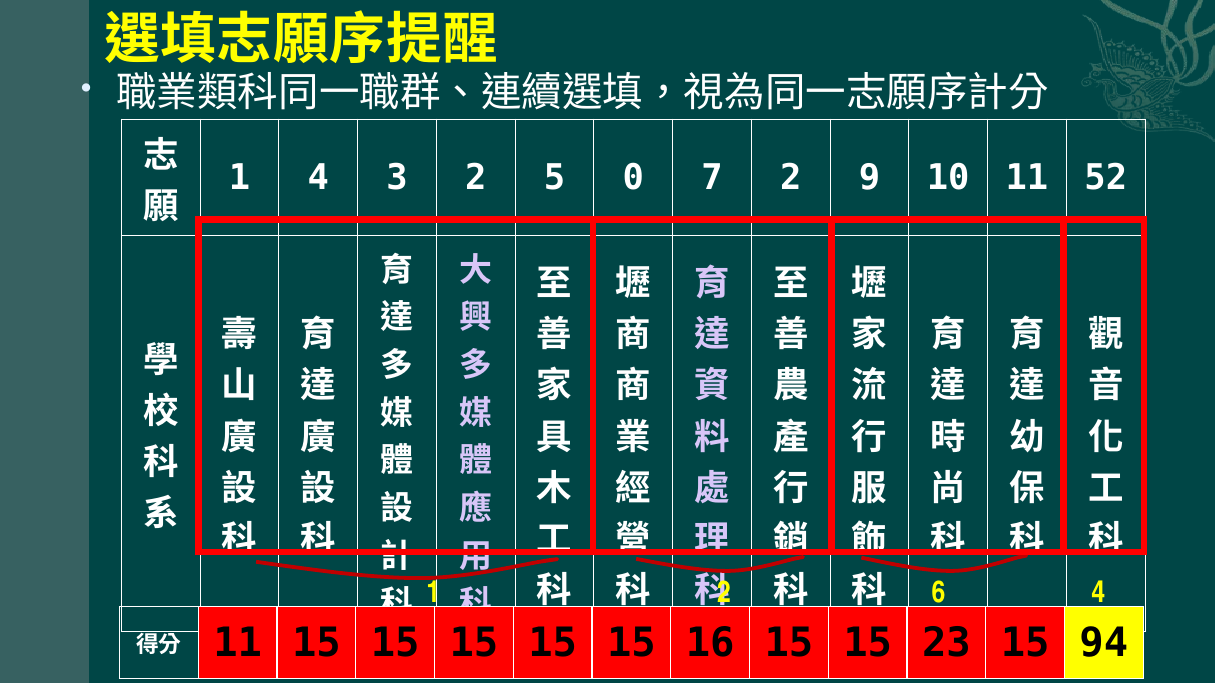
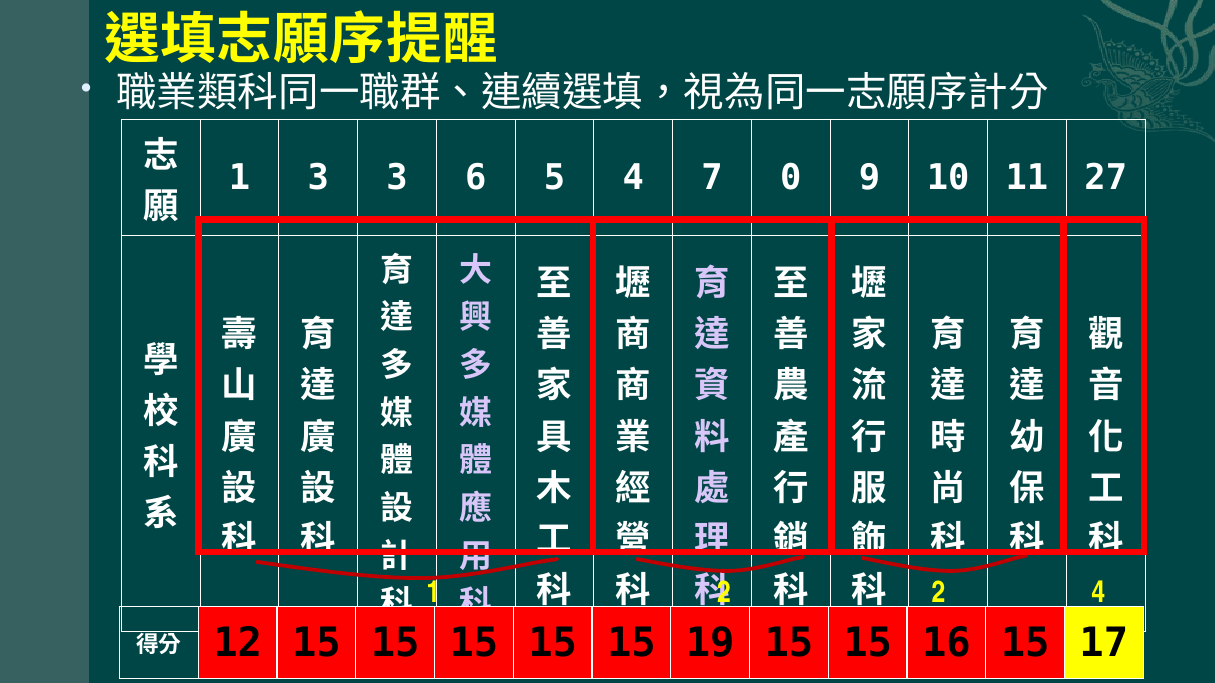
1 4: 4 -> 3 (318, 178)
3 2: 2 -> 6 (476, 178)
5 0: 0 -> 4 (633, 178)
7 2: 2 -> 0 (791, 178)
52: 52 -> 27 (1106, 178)
6: 6 -> 2 (939, 593)
11: 11 -> 12 (238, 644)
16: 16 -> 19 (710, 644)
23: 23 -> 16 (946, 644)
94: 94 -> 17 (1104, 644)
